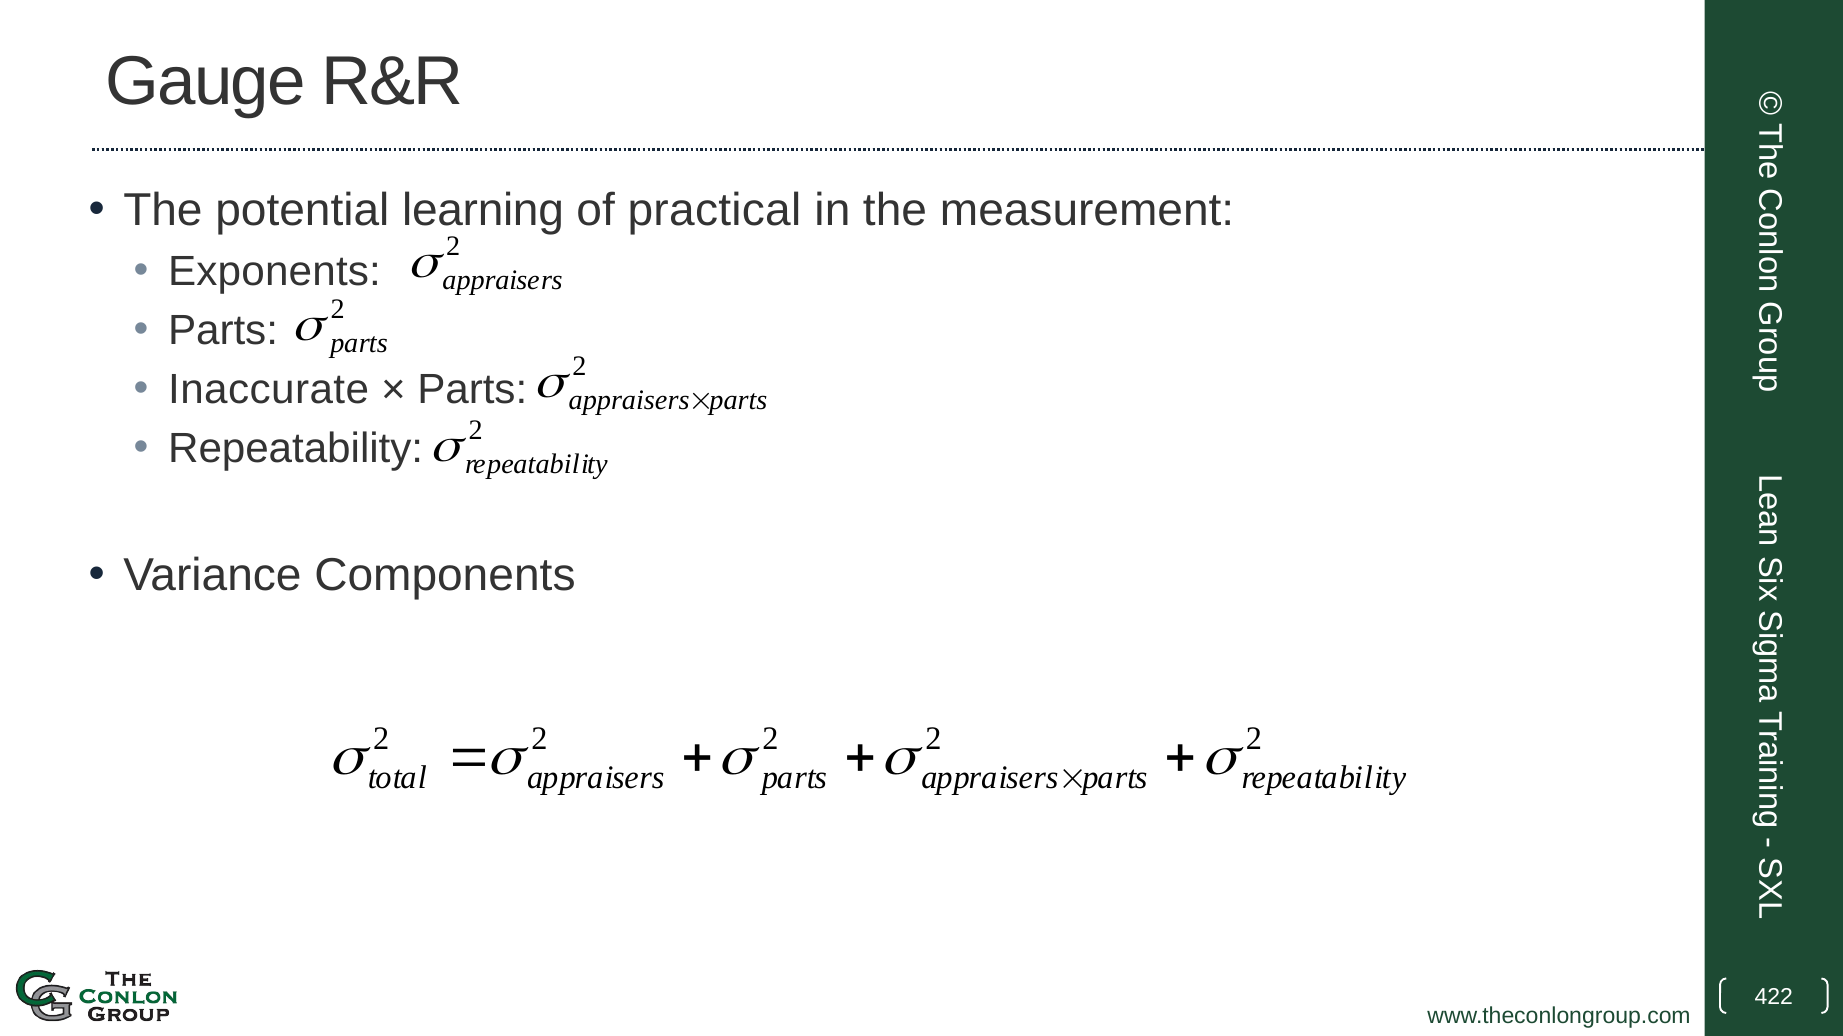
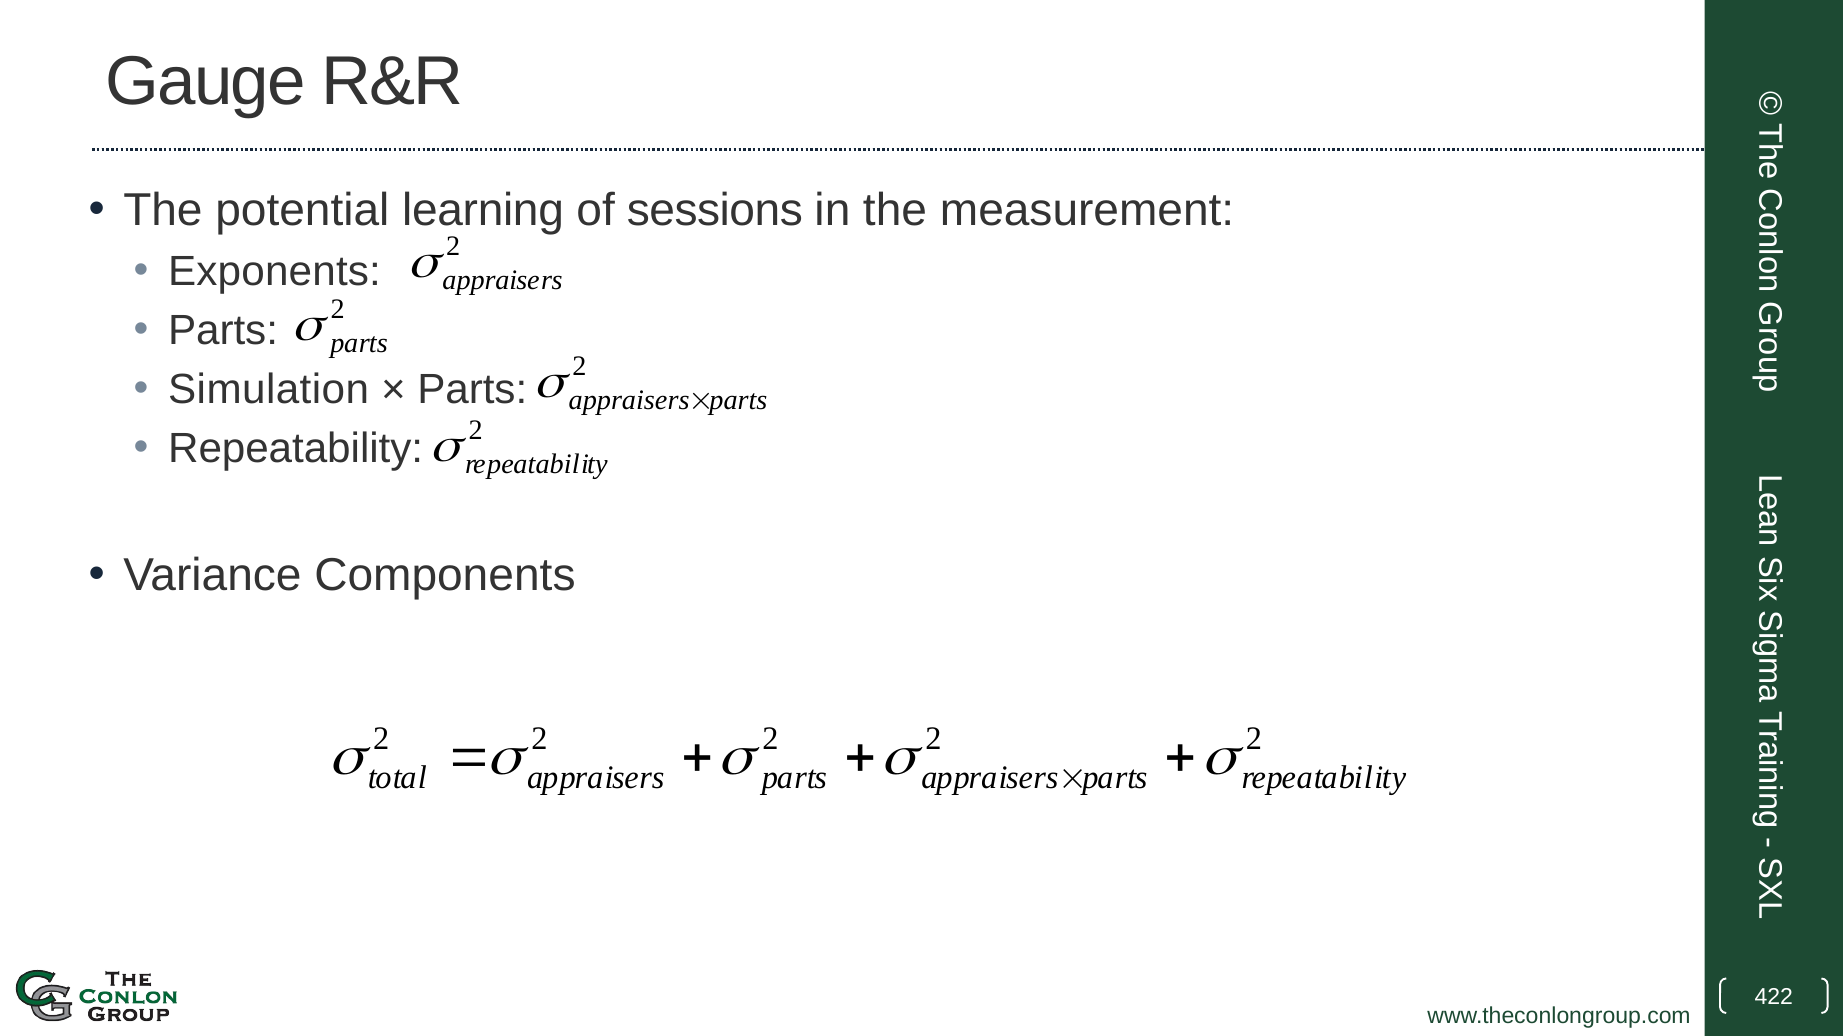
practical: practical -> sessions (715, 211)
Inaccurate: Inaccurate -> Simulation (269, 390)
